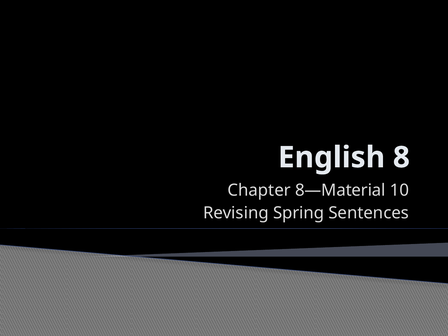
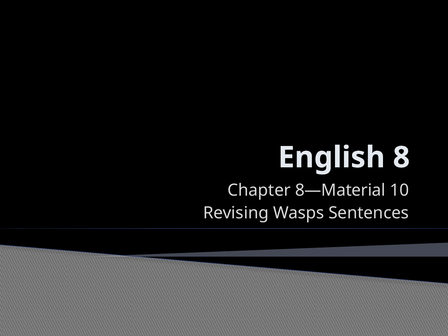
Spring: Spring -> Wasps (299, 213)
